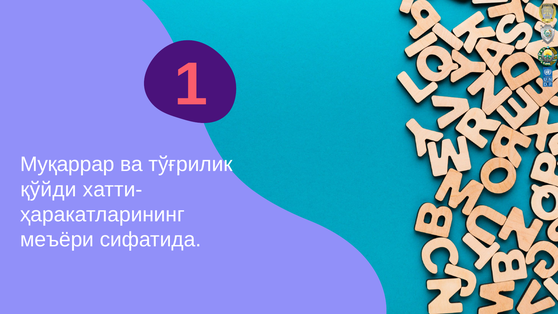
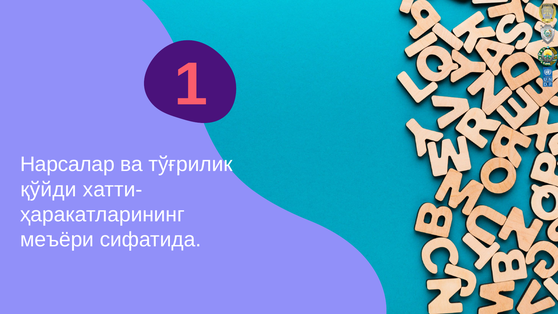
Муқаррар: Муқаррар -> Нарсалар (67, 164)
